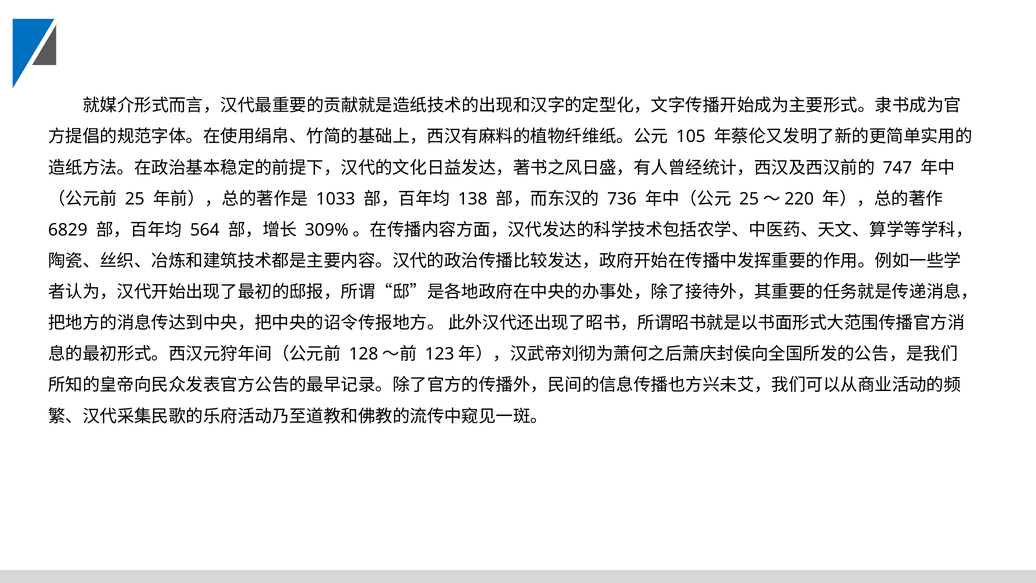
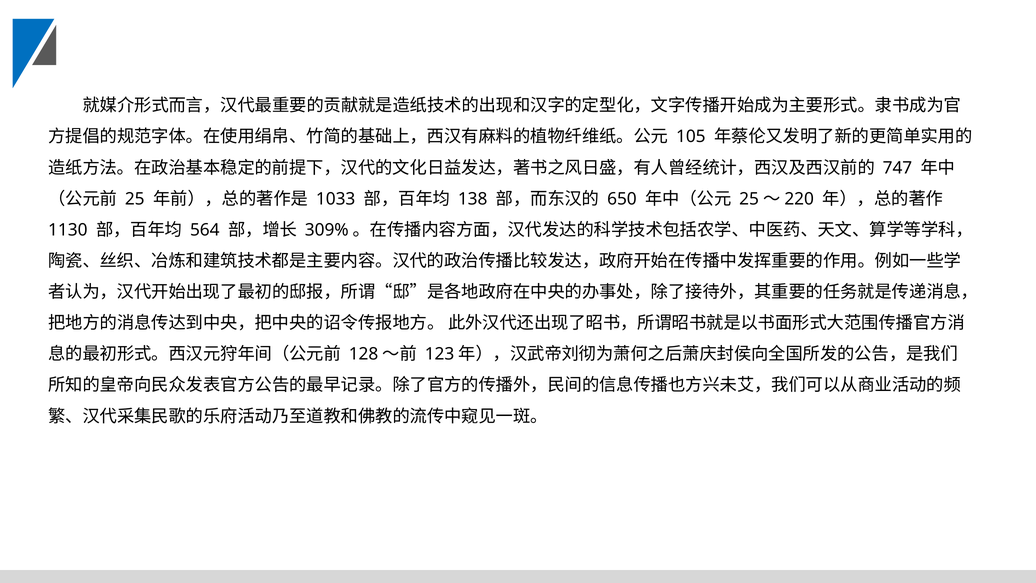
736: 736 -> 650 (622, 199)
6829: 6829 -> 1130 (68, 230)
